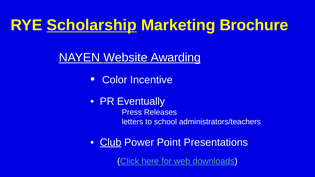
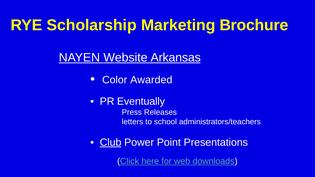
Scholarship underline: present -> none (92, 25)
Awarding: Awarding -> Arkansas (176, 58)
Incentive: Incentive -> Awarded (151, 80)
